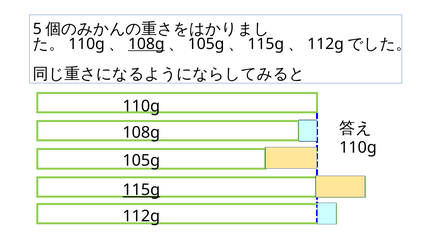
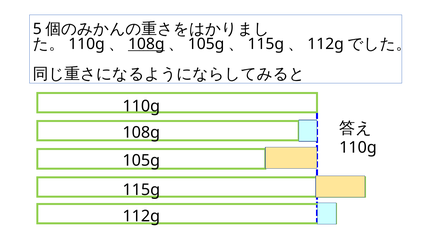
115g underline: present -> none (141, 190)
